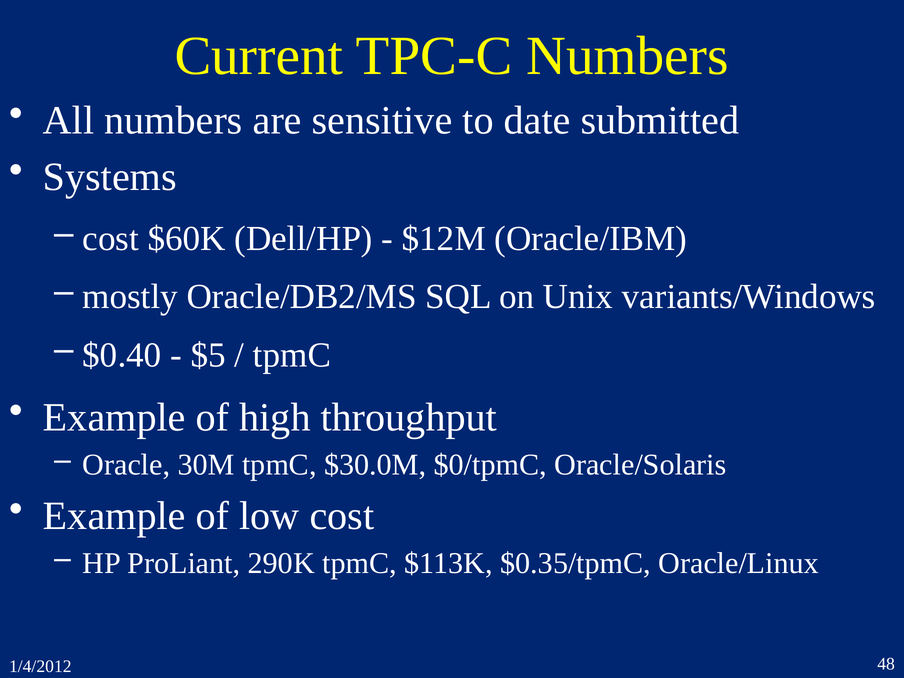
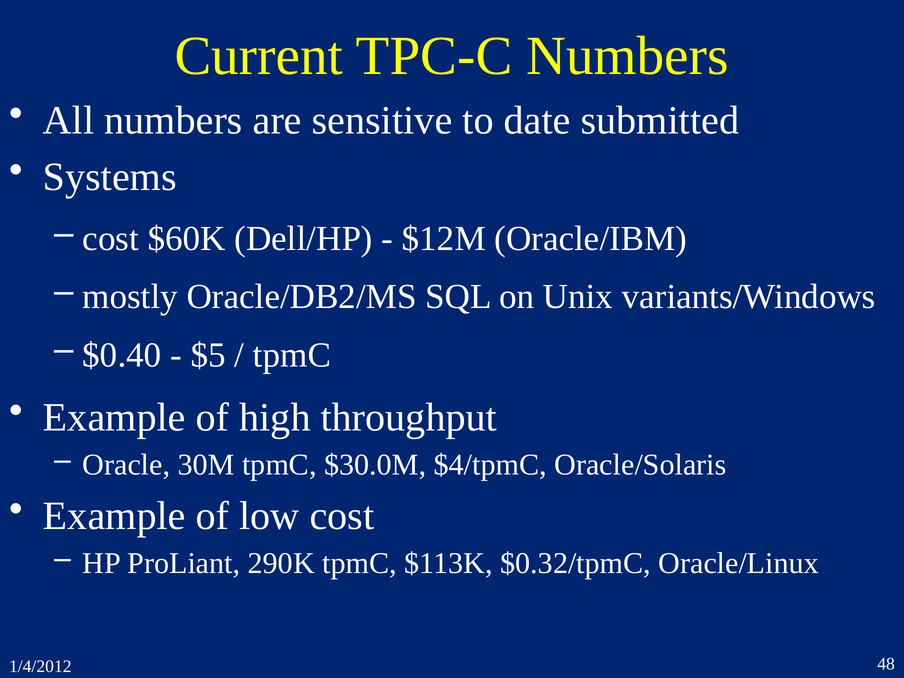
$0/tpmC: $0/tpmC -> $4/tpmC (490, 465)
$0.35/tpmC: $0.35/tpmC -> $0.32/tpmC (576, 563)
